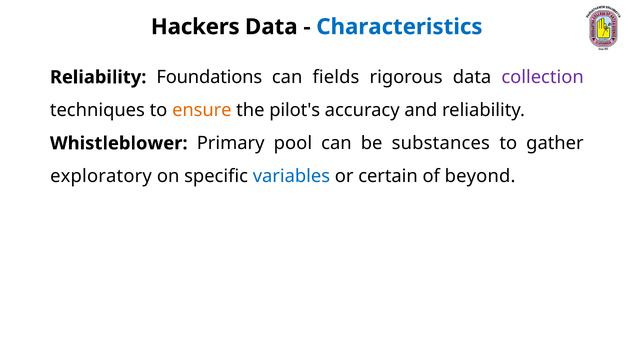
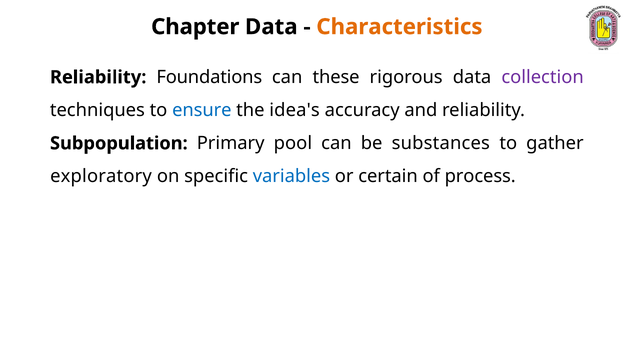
Hackers: Hackers -> Chapter (195, 27)
Characteristics colour: blue -> orange (399, 27)
fields: fields -> these (336, 77)
ensure colour: orange -> blue (202, 110)
pilot's: pilot's -> idea's (295, 110)
Whistleblower: Whistleblower -> Subpopulation (119, 143)
beyond: beyond -> process (480, 177)
